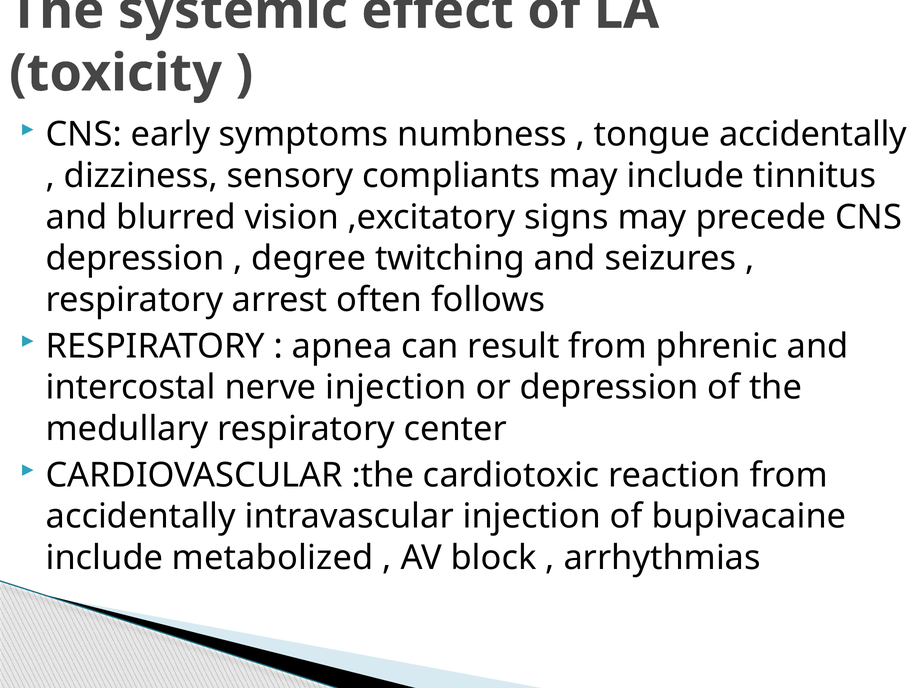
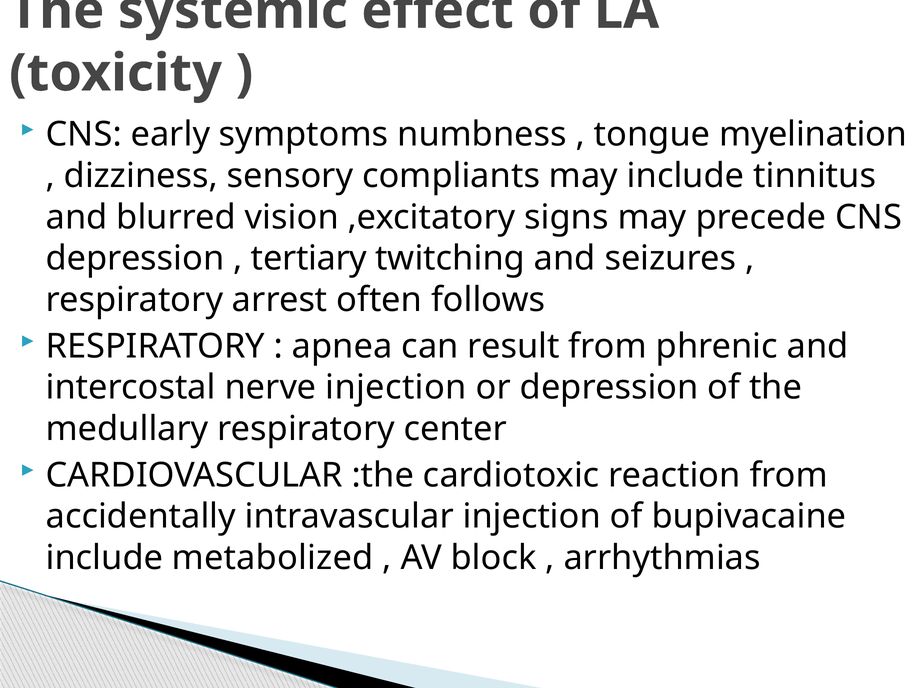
tongue accidentally: accidentally -> myelination (813, 135)
degree: degree -> tertiary (309, 259)
